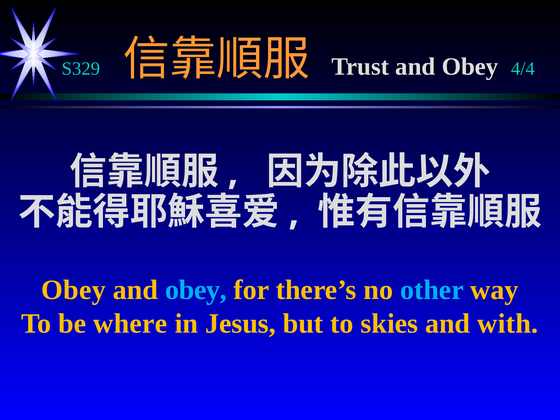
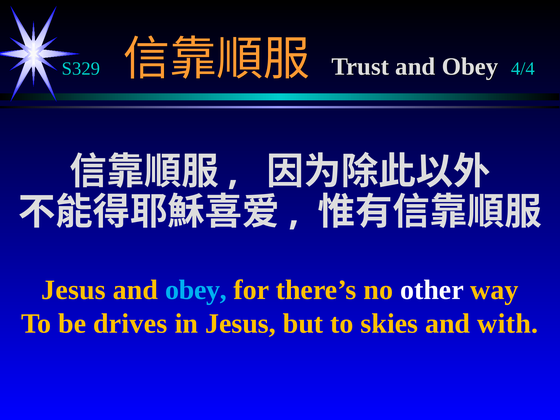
Obey: Obey -> Jesus (73, 290)
other colour: light blue -> white (432, 290)
where: where -> drives (130, 324)
